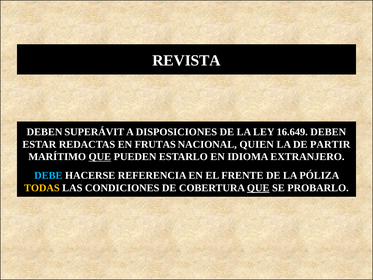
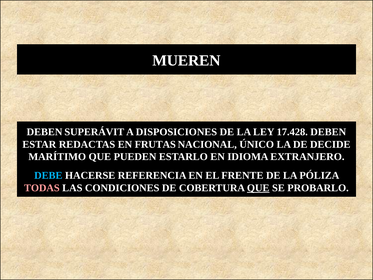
REVISTA: REVISTA -> MUEREN (187, 60)
16.649: 16.649 -> 17.428 (292, 132)
QUIEN: QUIEN -> ÚNICO (257, 144)
PARTIR: PARTIR -> DECIDE (330, 144)
QUE underline: present -> none (100, 157)
TODAS colour: yellow -> pink (42, 188)
